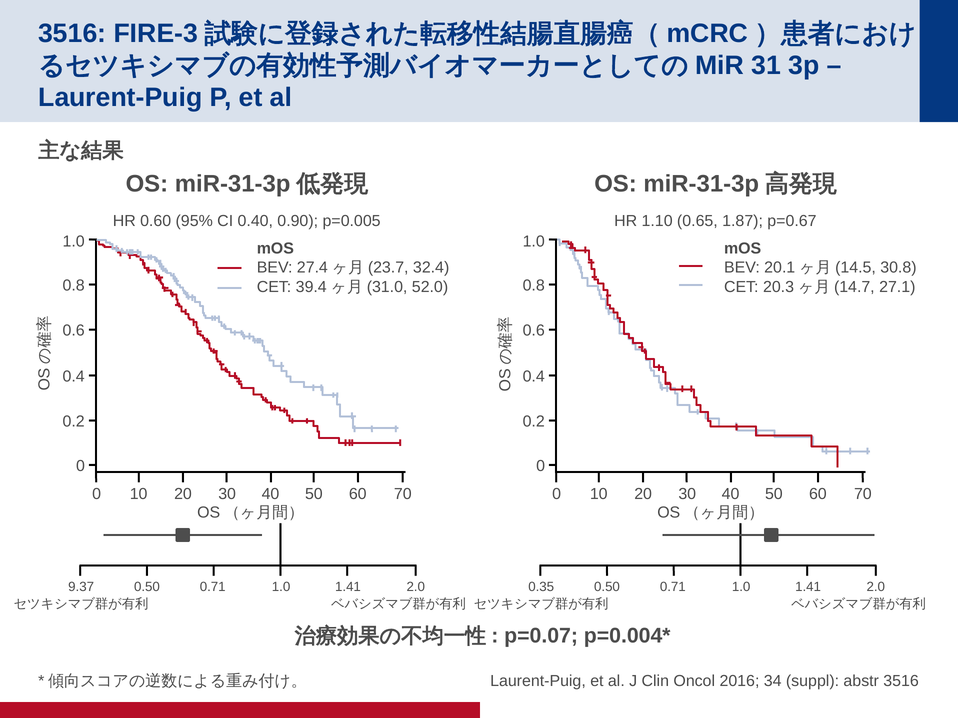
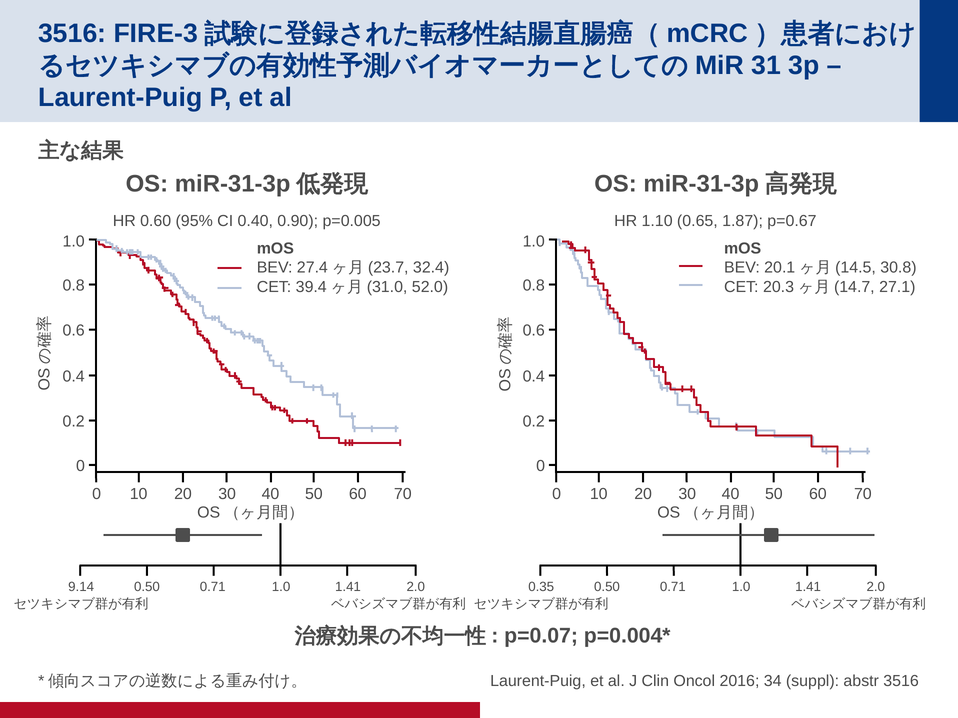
9.37: 9.37 -> 9.14 (81, 587)
